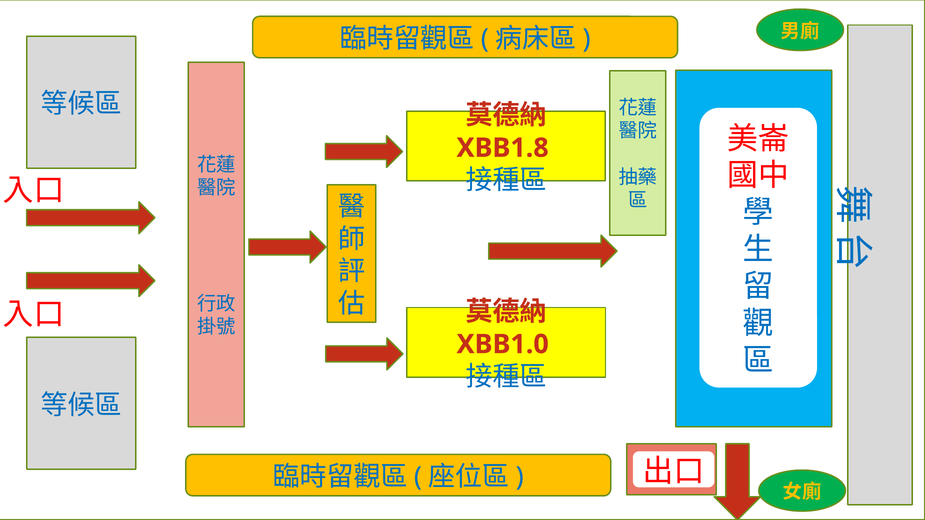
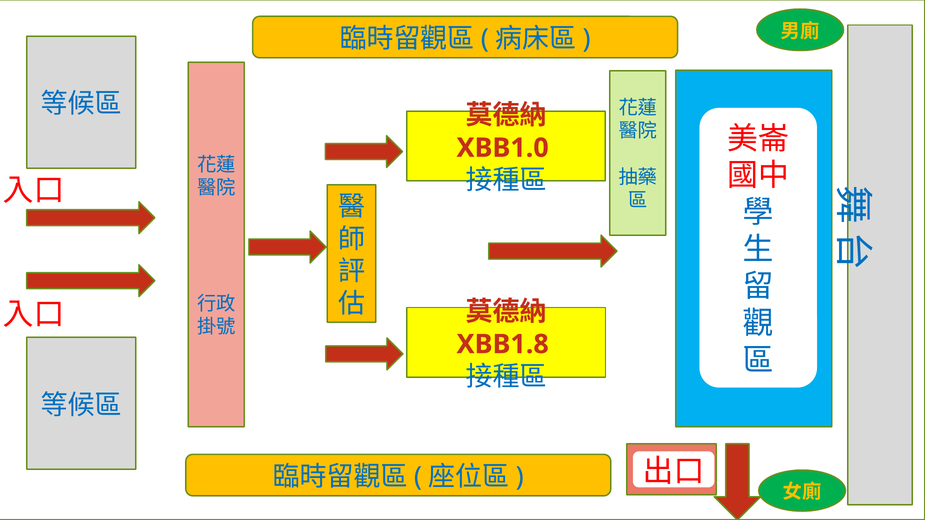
XBB1.8: XBB1.8 -> XBB1.0 (503, 148)
XBB1.0: XBB1.0 -> XBB1.8 (503, 344)
